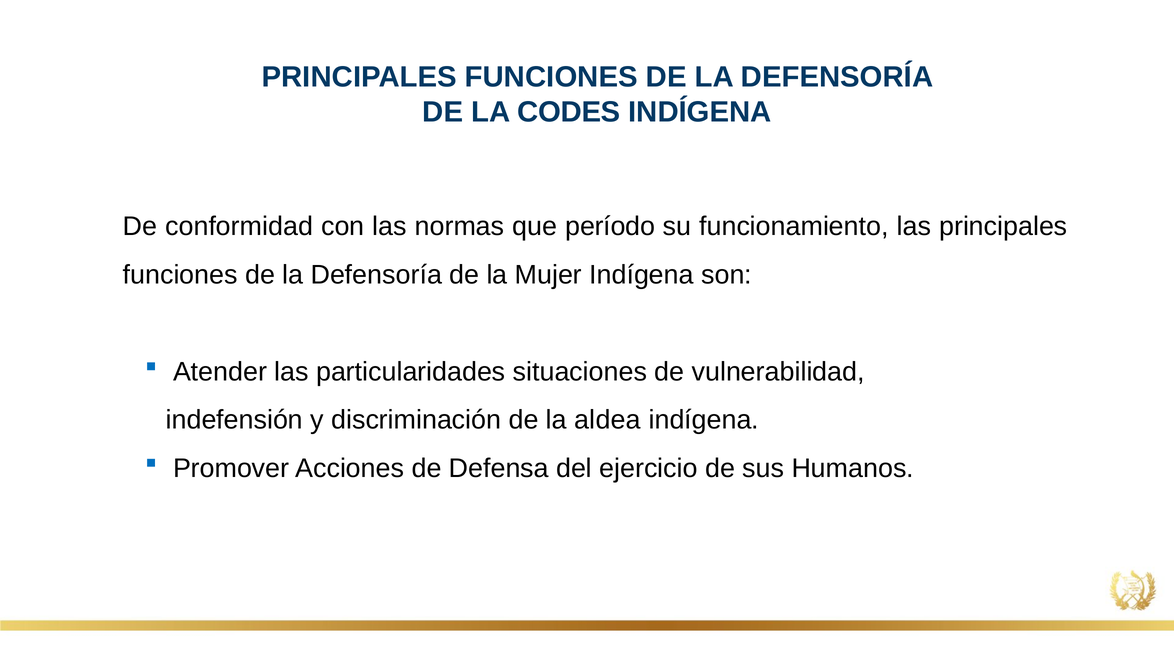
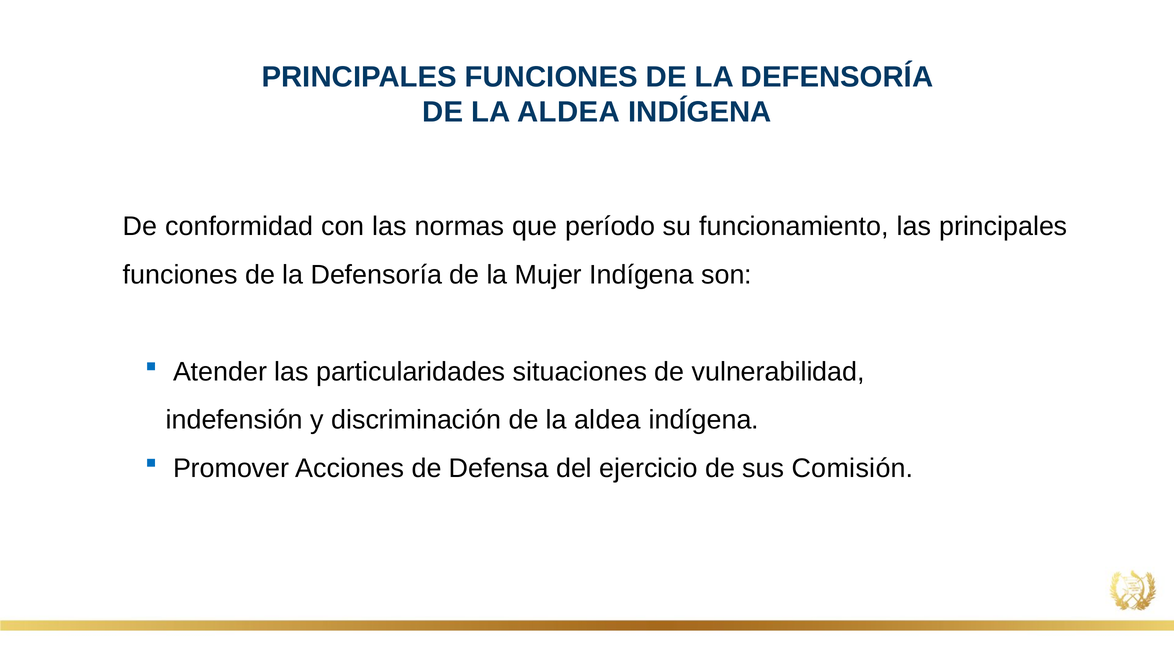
CODES: CODES -> ALDEA (569, 112)
Humanos: Humanos -> Comisión (853, 469)
